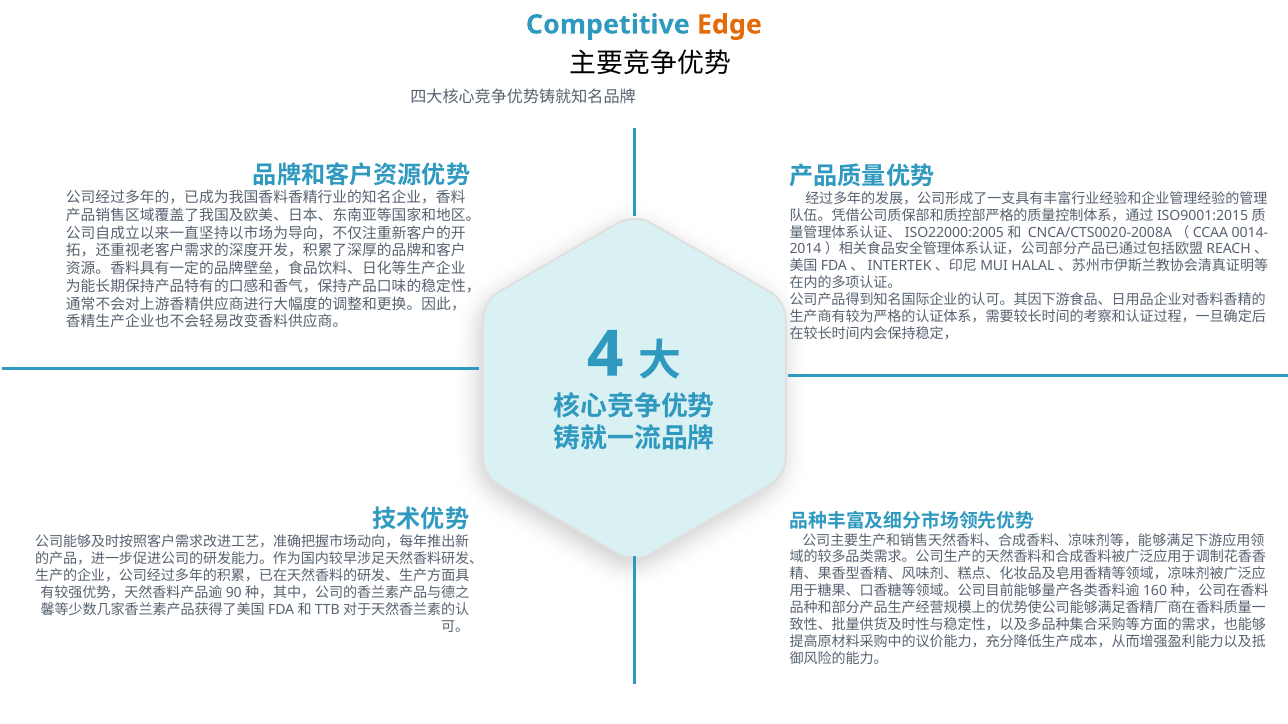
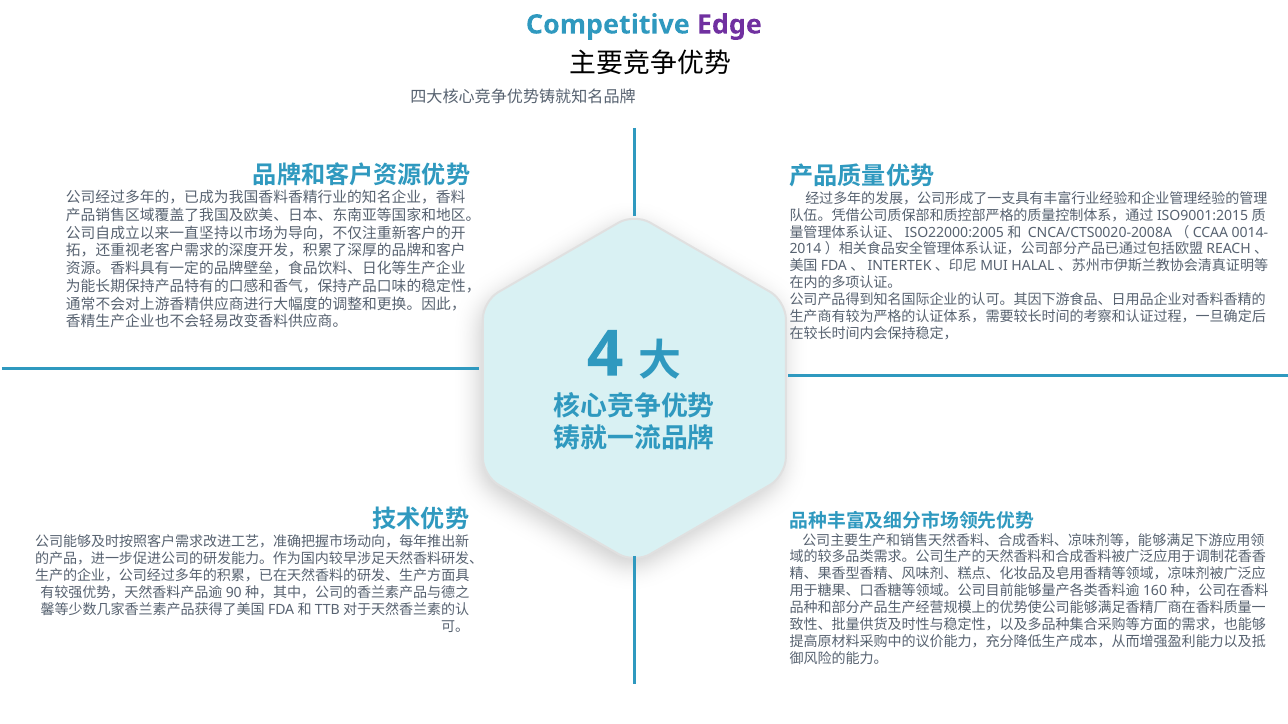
Edge colour: orange -> purple (729, 25)
